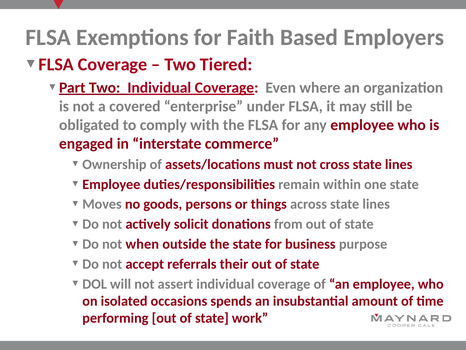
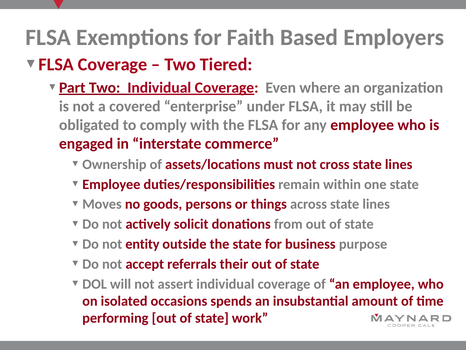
when: when -> entity (142, 244)
